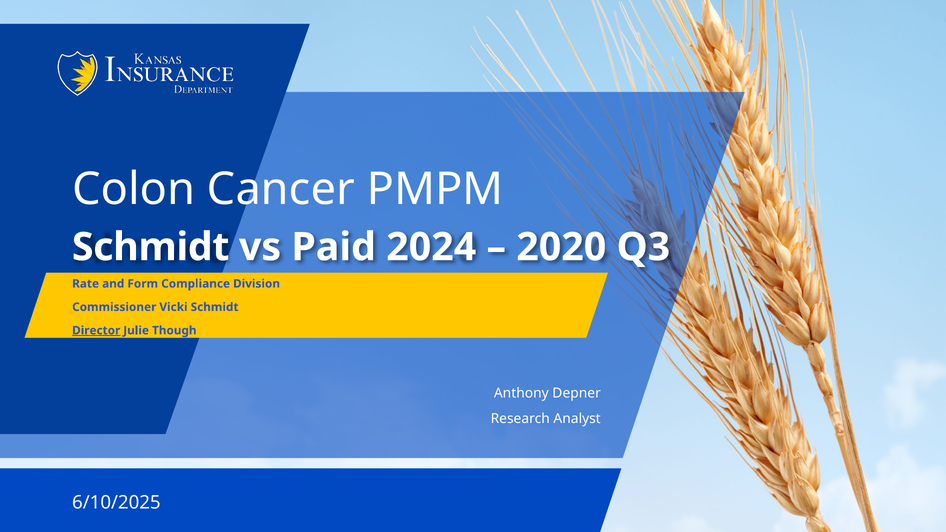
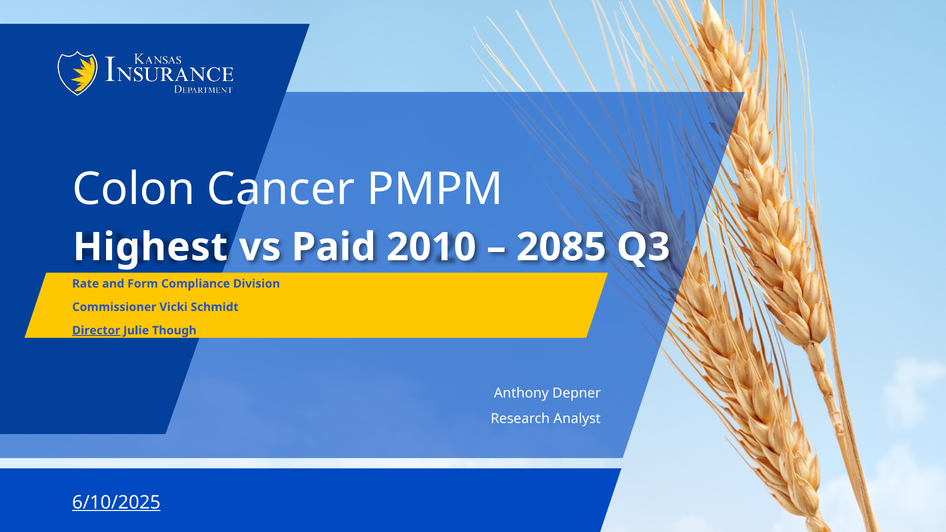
Schmidt: Schmidt -> Highest (150, 247)
2024: 2024 -> 2010 (431, 247)
2020: 2020 -> 2085 (561, 247)
6/10/2025 underline: none -> present (116, 503)
